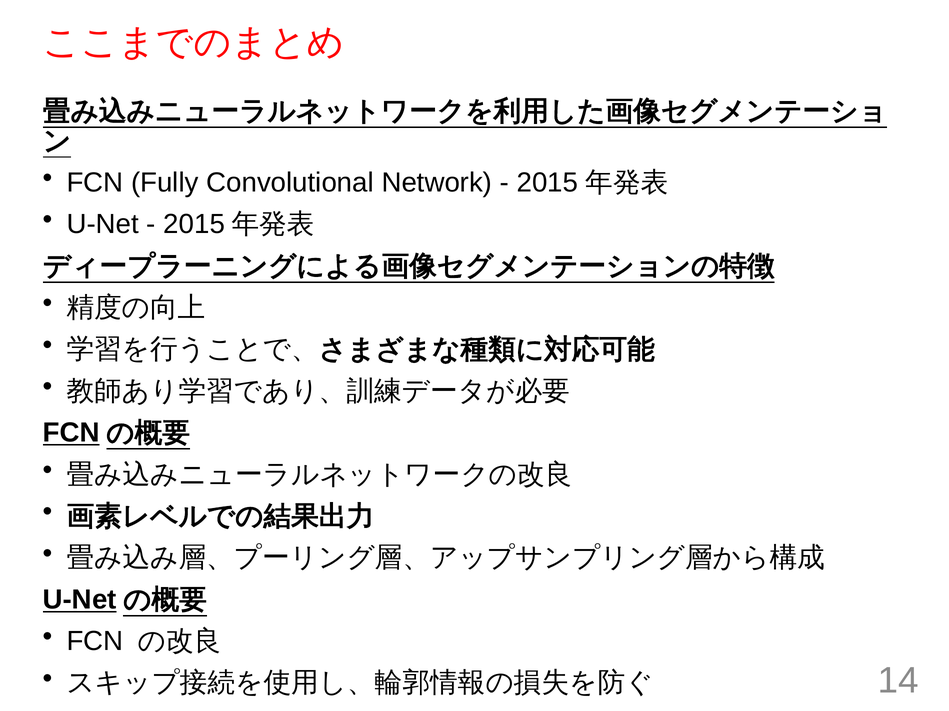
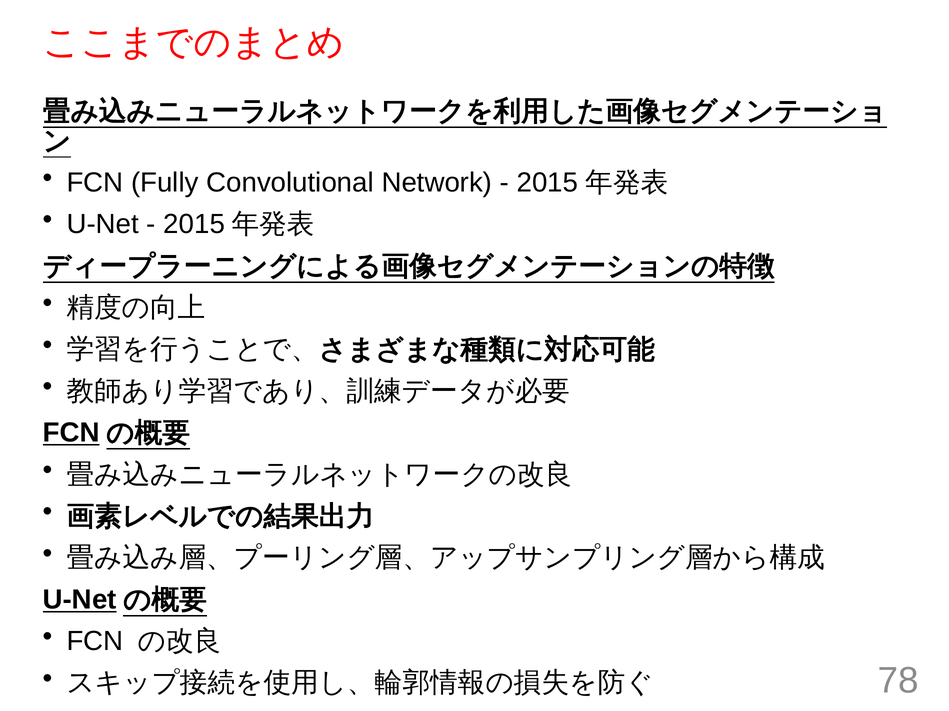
14: 14 -> 78 (898, 681)
